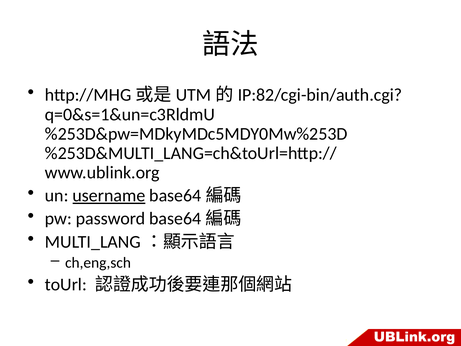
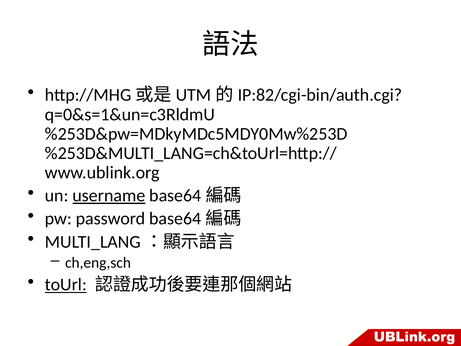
toUrl underline: none -> present (66, 284)
